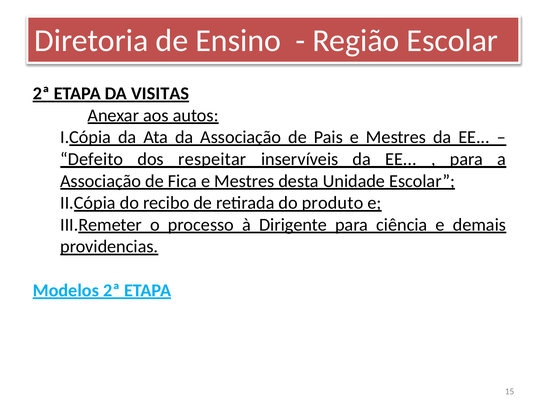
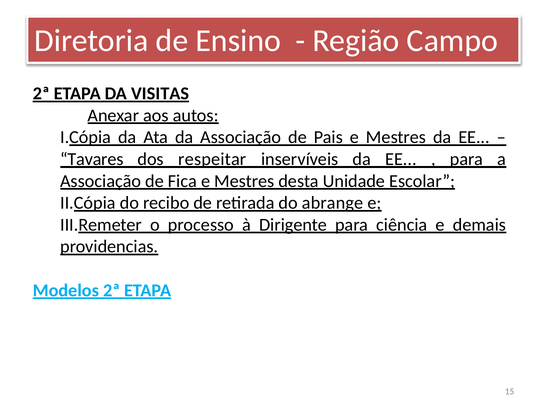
Região Escolar: Escolar -> Campo (452, 41)
Defeito: Defeito -> Tavares (92, 159)
produto: produto -> abrange (333, 203)
